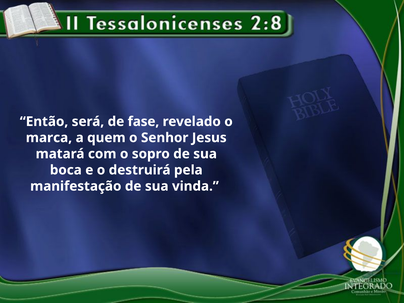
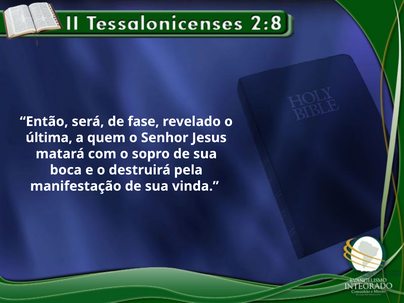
marca: marca -> última (49, 138)
